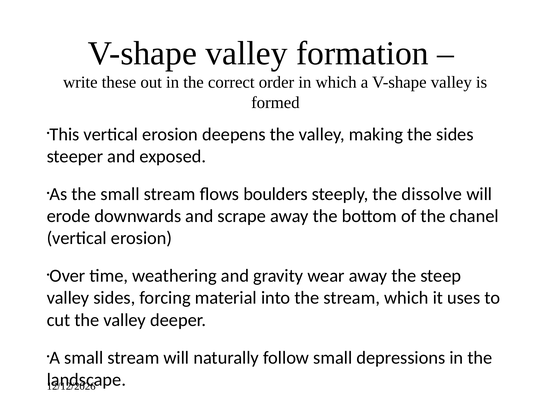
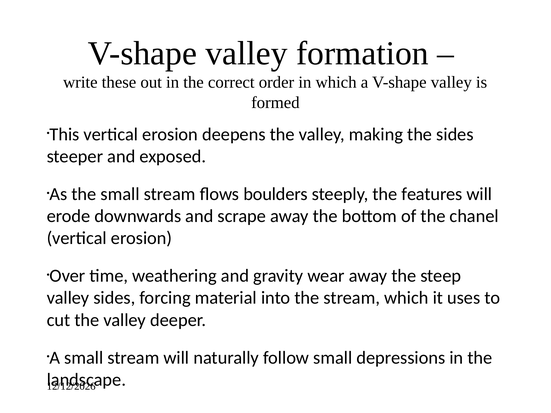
dissolve: dissolve -> features (432, 194)
